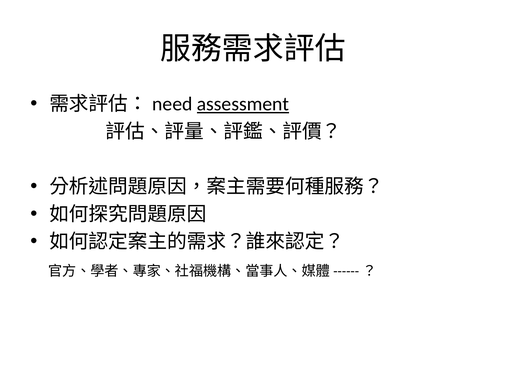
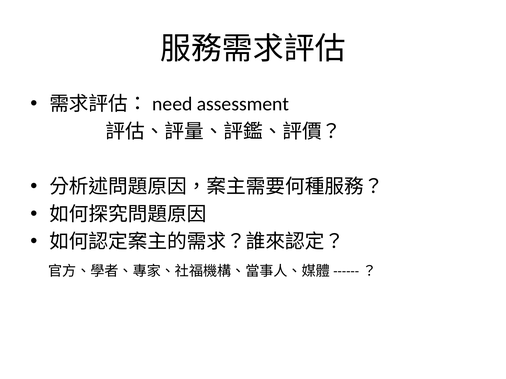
assessment underline: present -> none (243, 104)
